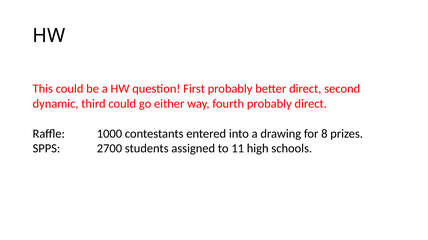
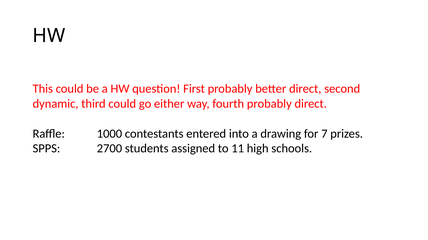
8: 8 -> 7 (324, 134)
